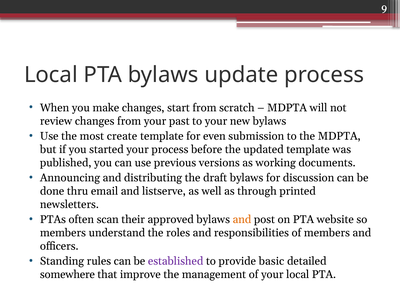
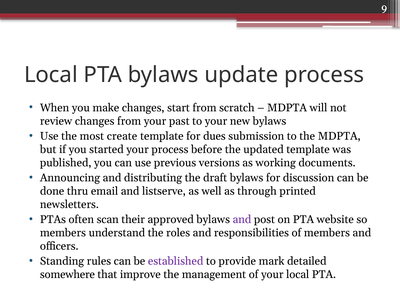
even: even -> dues (214, 136)
and colour: orange -> purple (242, 220)
basic: basic -> mark (272, 261)
